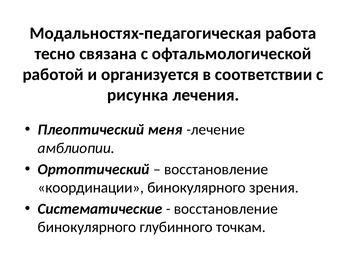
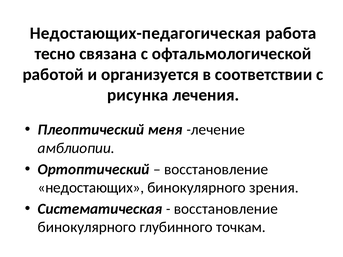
Модальностях-педагогическая: Модальностях-педагогическая -> Недостающих-педагогическая (145, 33)
координации: координации -> недостающих (91, 188)
Систематические: Систематические -> Систематическая (100, 209)
